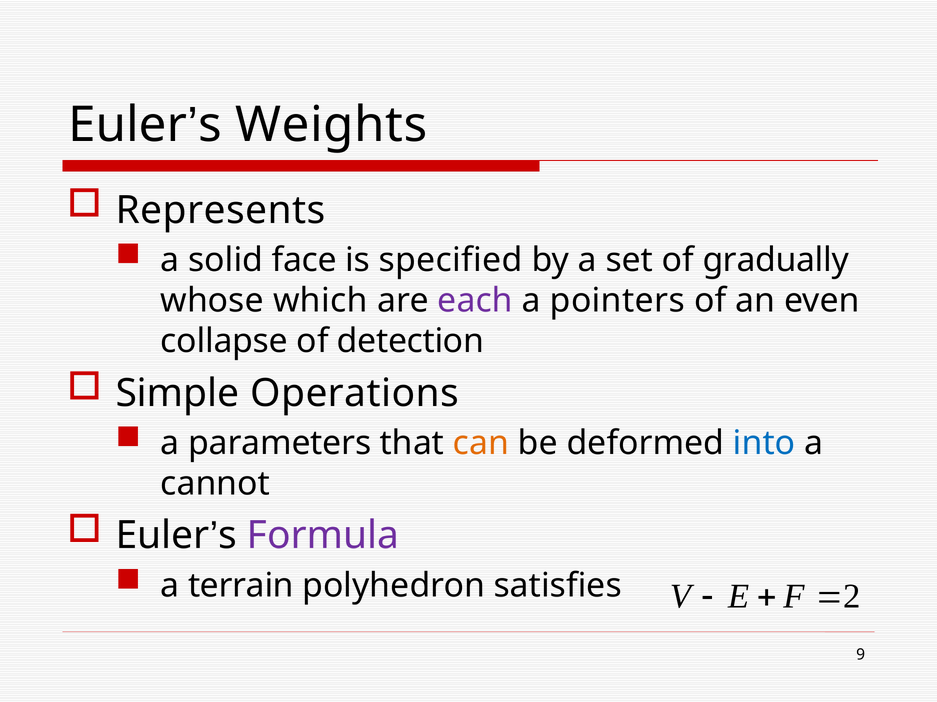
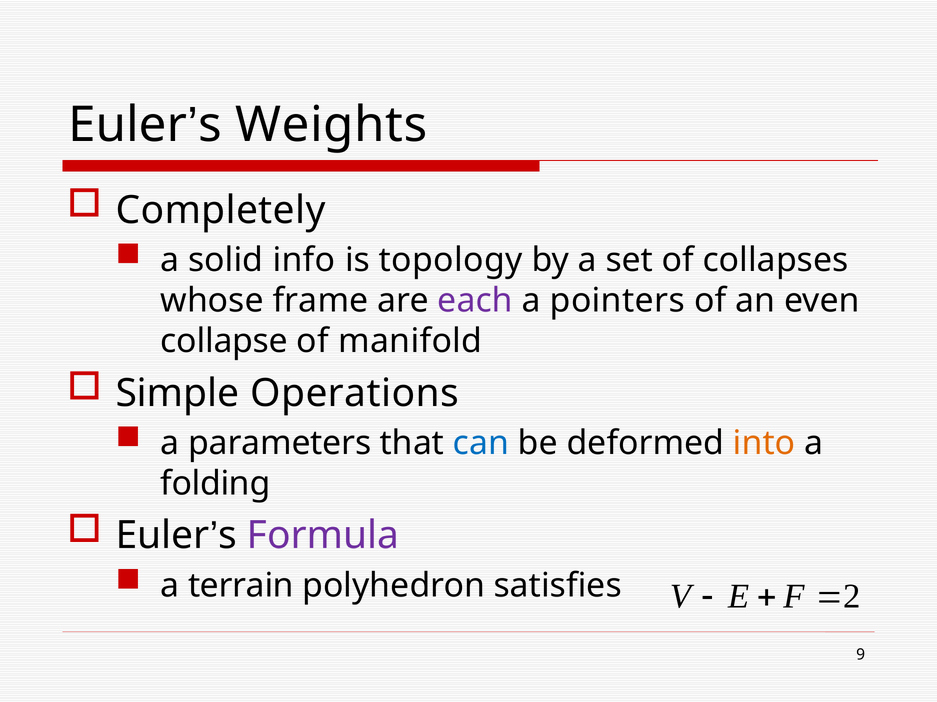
Represents: Represents -> Completely (221, 210)
face: face -> info (304, 261)
specified: specified -> topology (451, 261)
gradually: gradually -> collapses (776, 261)
which: which -> frame (320, 301)
detection: detection -> manifold (410, 342)
can colour: orange -> blue (481, 444)
into colour: blue -> orange (764, 444)
cannot: cannot -> folding (215, 484)
